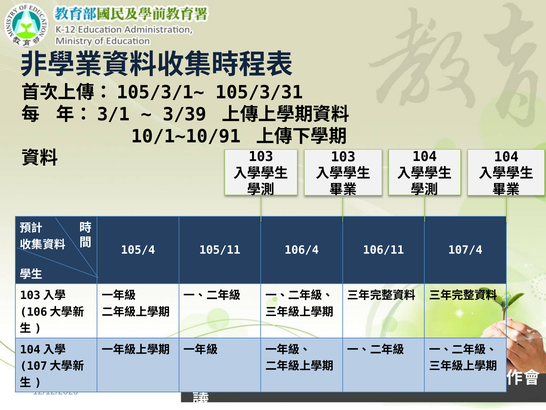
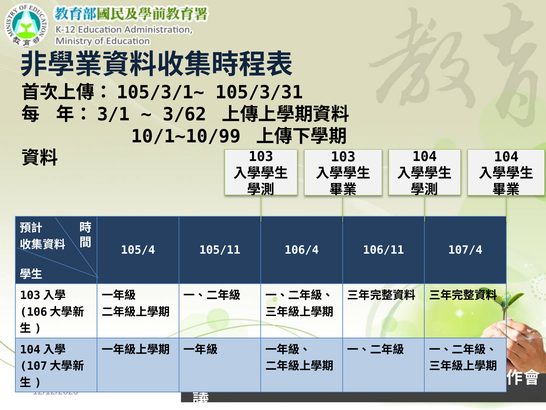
3/39: 3/39 -> 3/62 (185, 114)
10/1~10/91: 10/1~10/91 -> 10/1~10/99 (186, 136)
